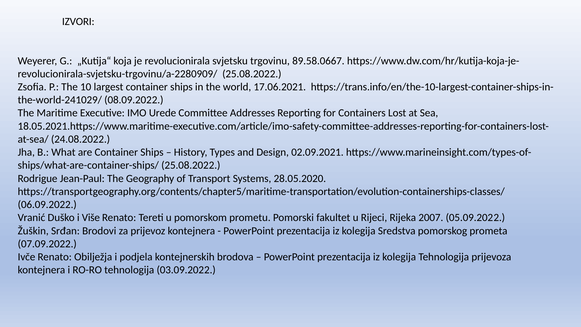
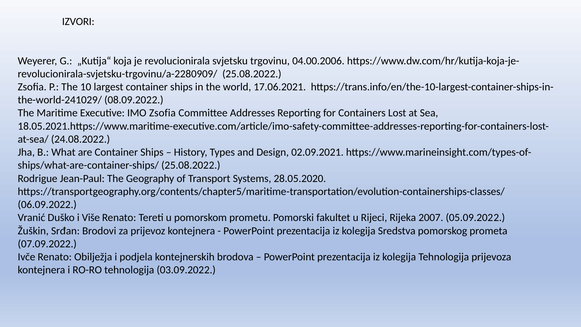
89.58.0667: 89.58.0667 -> 04.00.2006 (318, 61)
IMO Urede: Urede -> Zsofia (162, 113)
